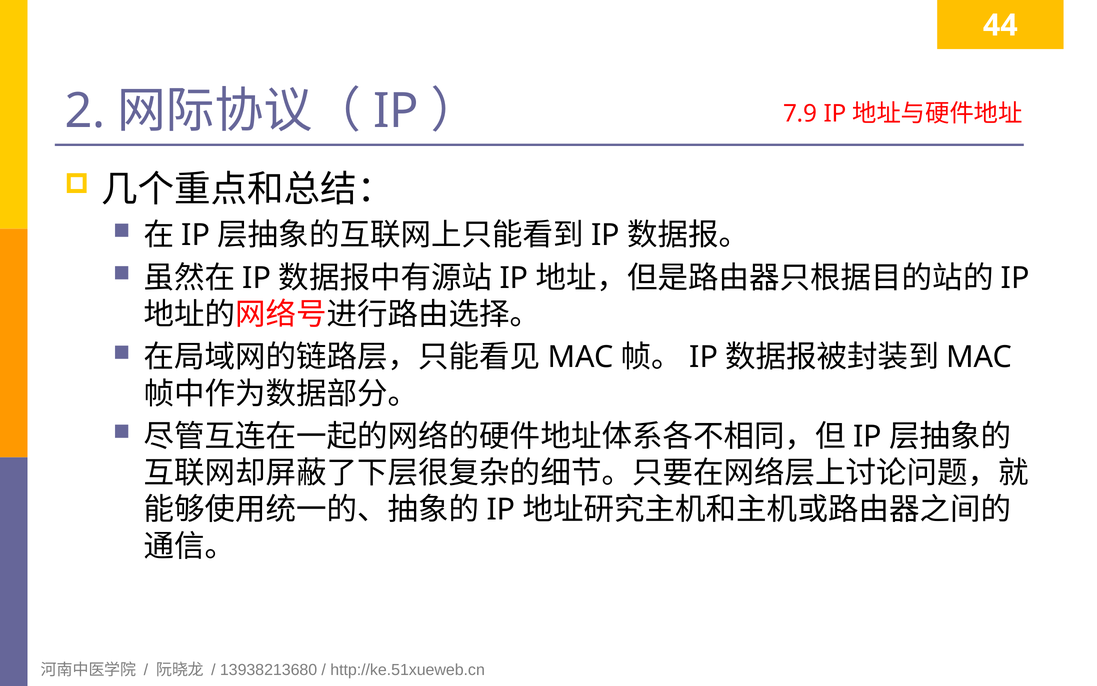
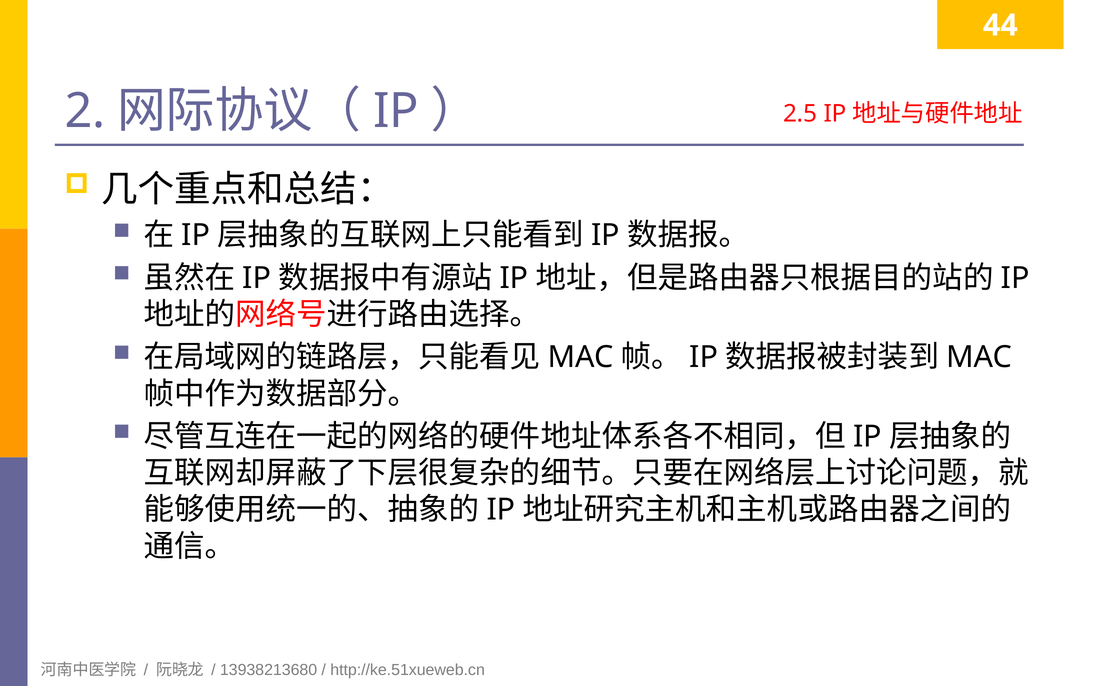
7.9: 7.9 -> 2.5 (800, 114)
